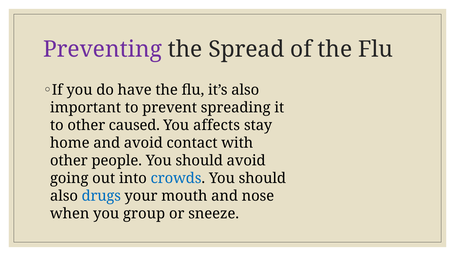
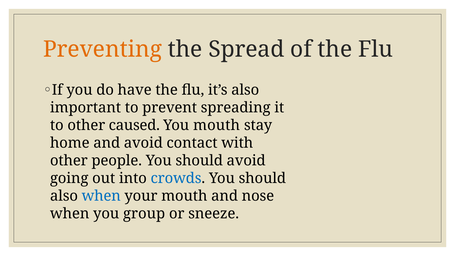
Preventing colour: purple -> orange (103, 49)
You affects: affects -> mouth (217, 125)
also drugs: drugs -> when (101, 196)
